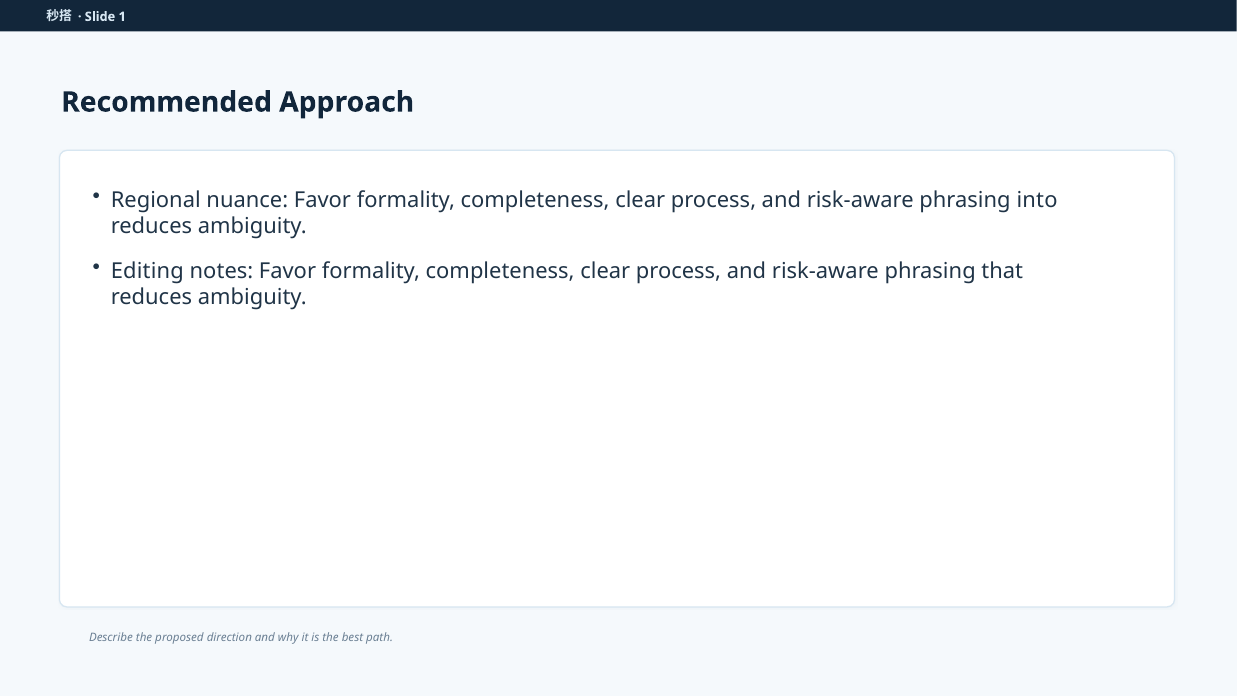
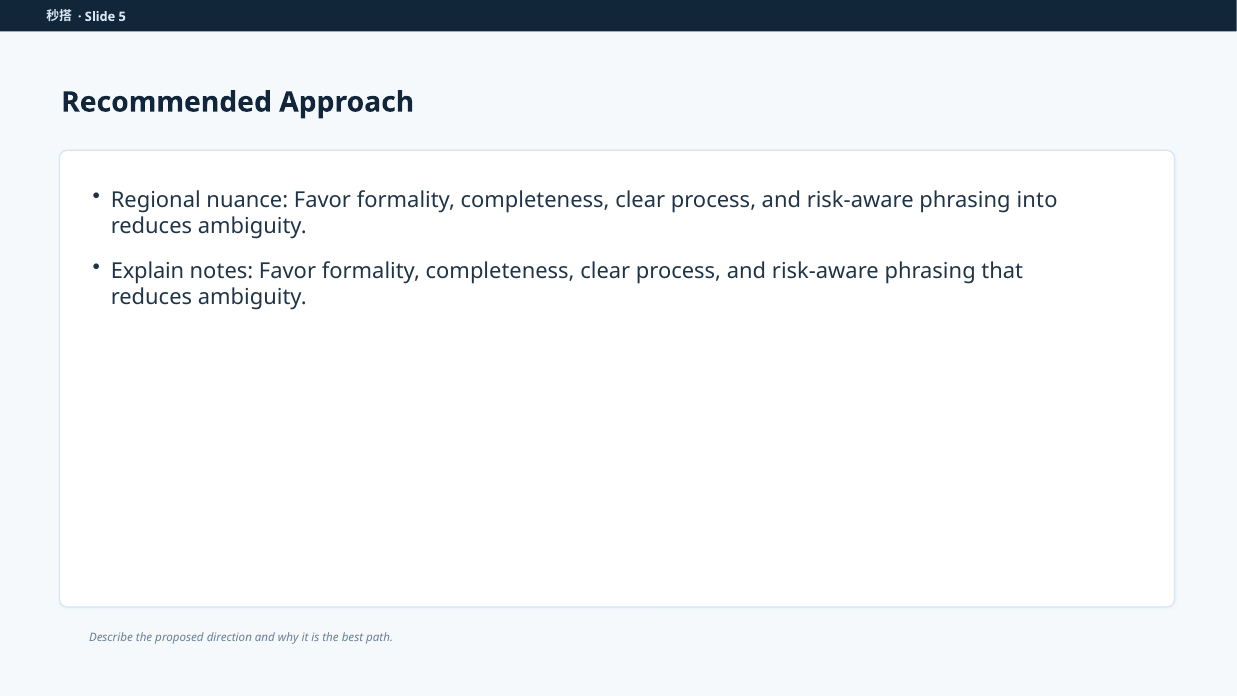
1: 1 -> 5 (122, 17)
Editing: Editing -> Explain (148, 271)
